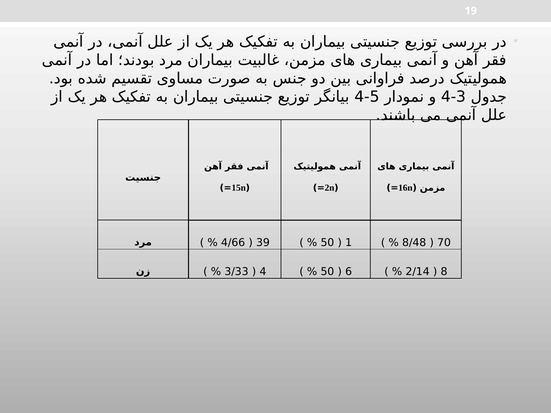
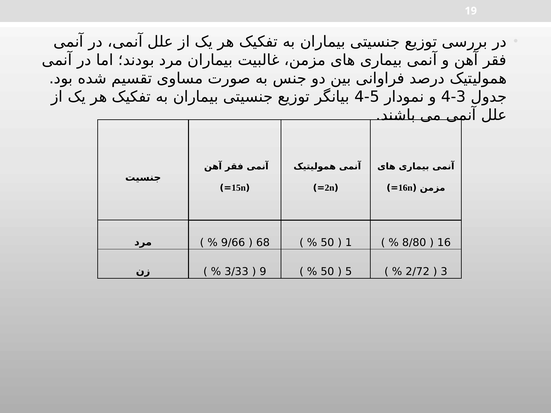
39: 39 -> 68 (263, 243)
4/66: 4/66 -> 9/66 (233, 243)
8/48: 8/48 -> 8/80 (414, 243)
70: 70 -> 16 (444, 243)
4: 4 -> 9 (263, 272)
6: 6 -> 5 (349, 272)
2/14: 2/14 -> 2/72 (418, 272)
8: 8 -> 3 (444, 272)
